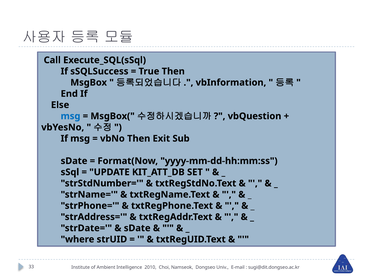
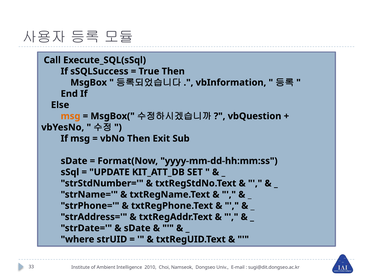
msg colour: blue -> orange (71, 116)
